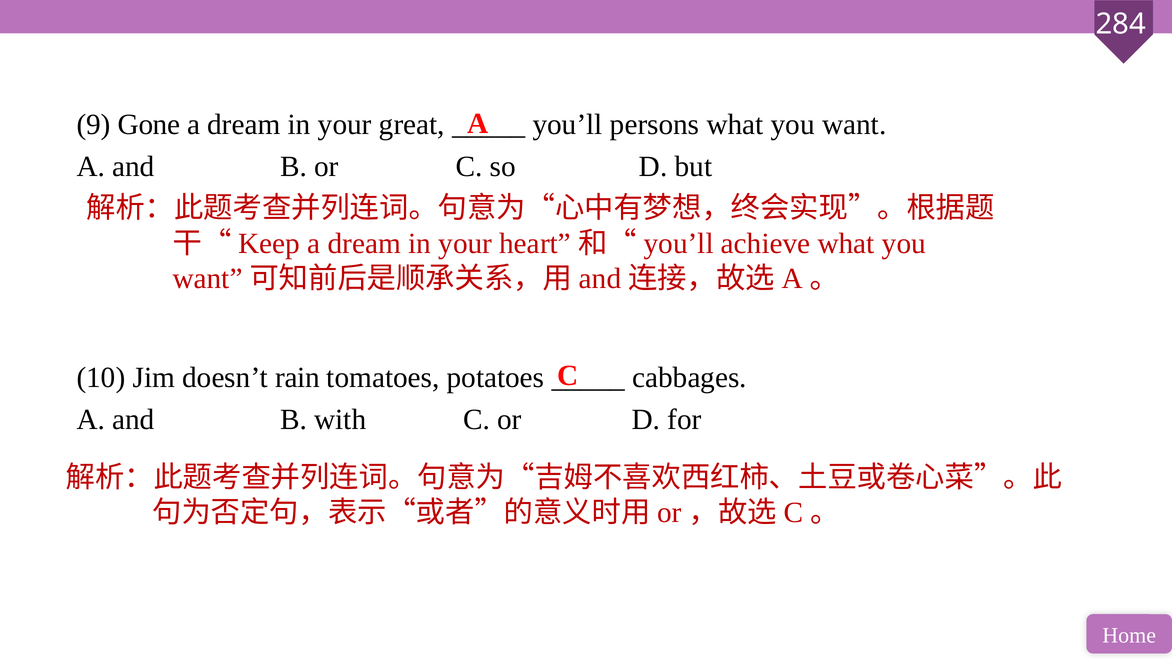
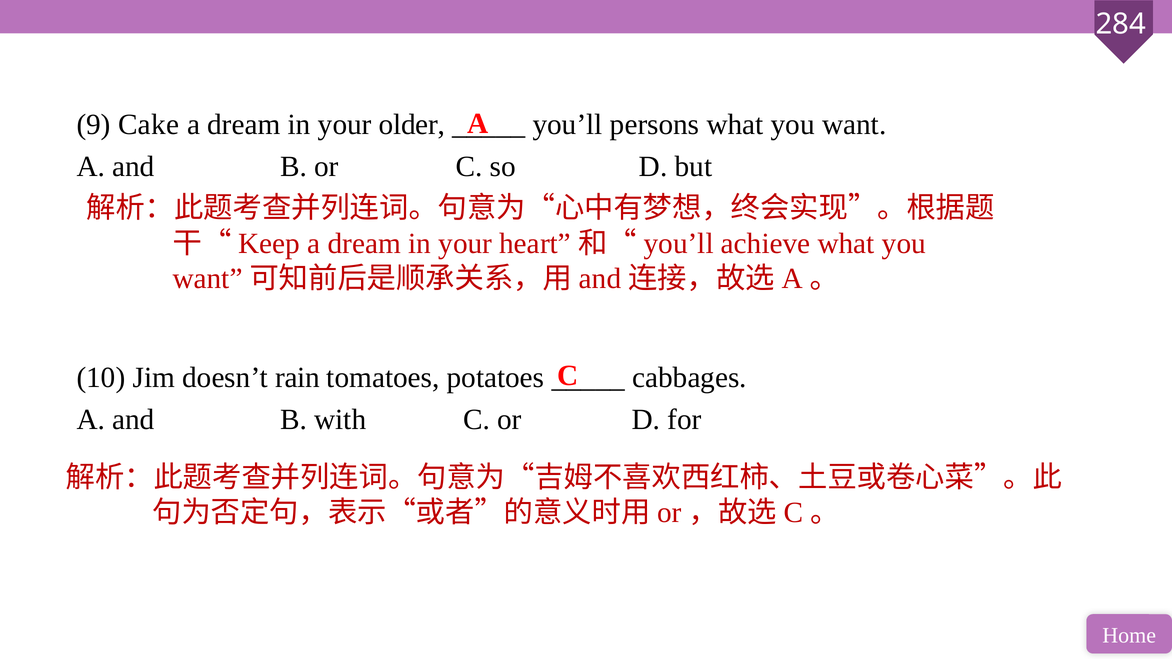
Gone: Gone -> Cake (149, 125)
great: great -> older (412, 125)
